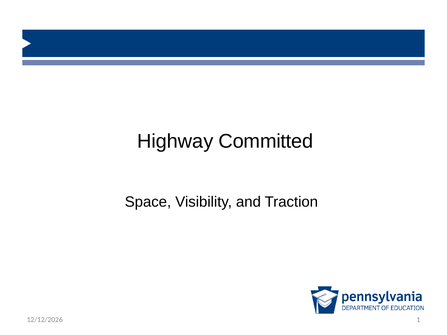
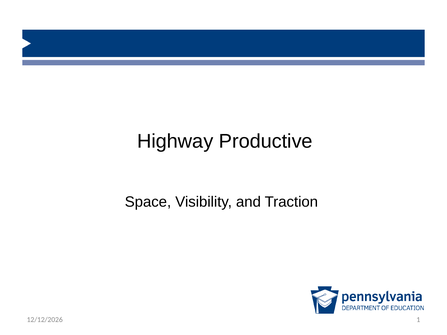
Committed: Committed -> Productive (266, 141)
